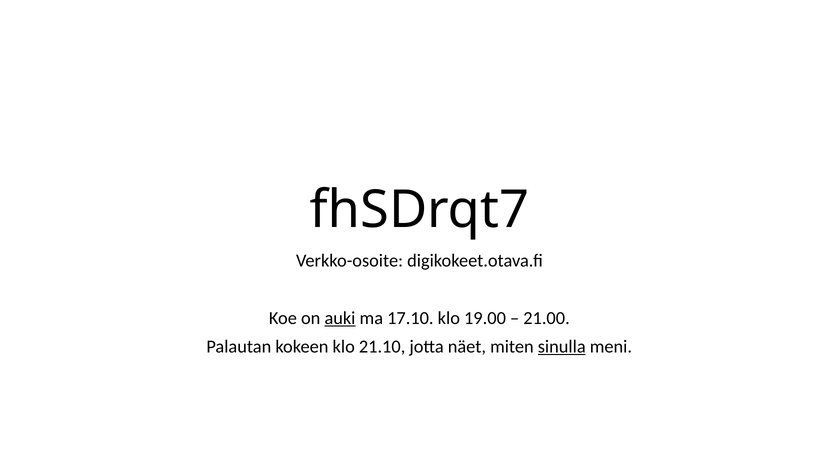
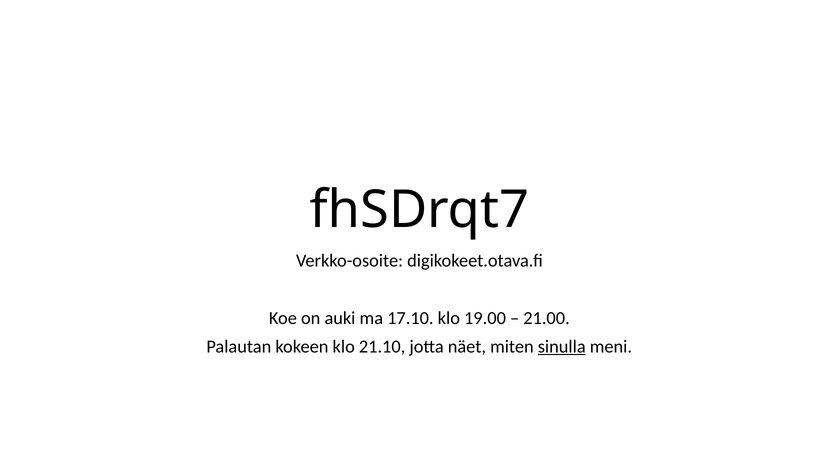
auki underline: present -> none (340, 318)
